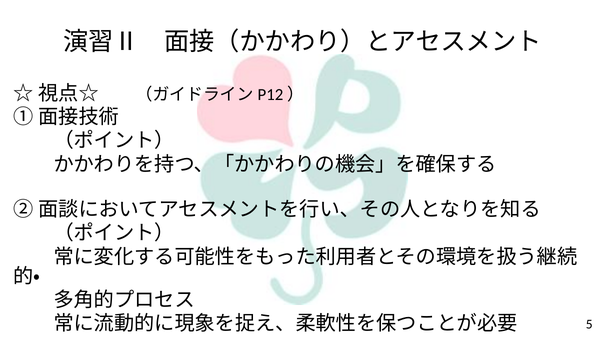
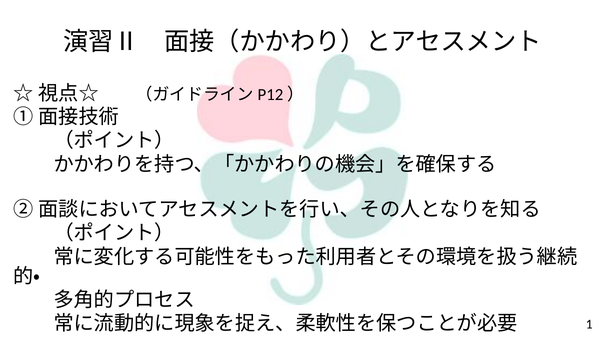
5: 5 -> 1 (589, 324)
